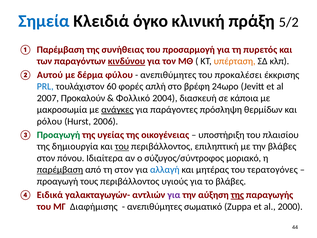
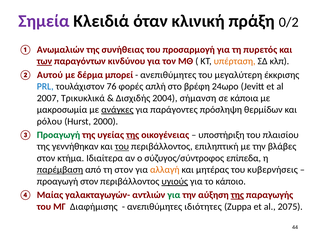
Σημεία colour: blue -> purple (44, 21)
όγκο: όγκο -> όταν (151, 21)
5/2: 5/2 -> 0/2 (289, 22)
Παρέμβαση: Παρέμβαση -> Ανωμαλιών (61, 50)
των underline: none -> present (44, 61)
κινδύνου underline: present -> none (127, 61)
φύλου: φύλου -> μπορεί (119, 75)
προκαλέσει: προκαλέσει -> μεγαλύτερη (238, 75)
60: 60 -> 76 (112, 86)
Προκαλούν: Προκαλούν -> Τρικυκλικά (83, 98)
Φολλικό: Φολλικό -> Δισχιδής (133, 98)
διασκευή: διασκευή -> σήμανση (198, 98)
2006: 2006 -> 2000 (106, 121)
της underline: none -> present (133, 135)
δημιουργία: δημιουργία -> γεννήθηκαν (75, 146)
πόνου: πόνου -> κτήμα (71, 158)
μοριακό: μοριακό -> επίπεδα (244, 158)
αλλαγή colour: blue -> orange (165, 170)
τερατογόνες: τερατογόνες -> κυβερνήσεις (273, 170)
προαγωγή τους: τους -> στον (89, 181)
υγιούς underline: none -> present (175, 181)
το βλάβες: βλάβες -> κάποιο (231, 181)
Ειδικά: Ειδικά -> Μαίας (50, 195)
για colour: purple -> green (174, 195)
σωματικό: σωματικό -> ιδιότητες (203, 206)
2000: 2000 -> 2075 (290, 206)
